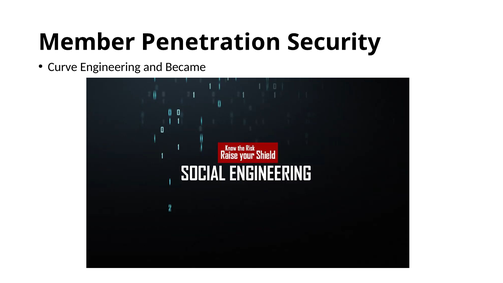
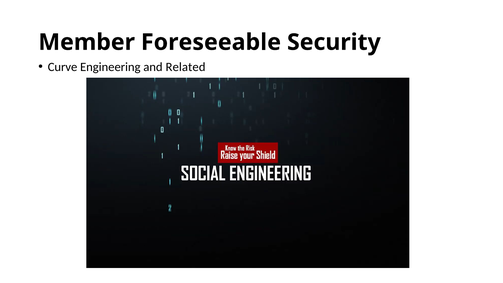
Penetration: Penetration -> Foreseeable (211, 42)
Became: Became -> Related (186, 67)
